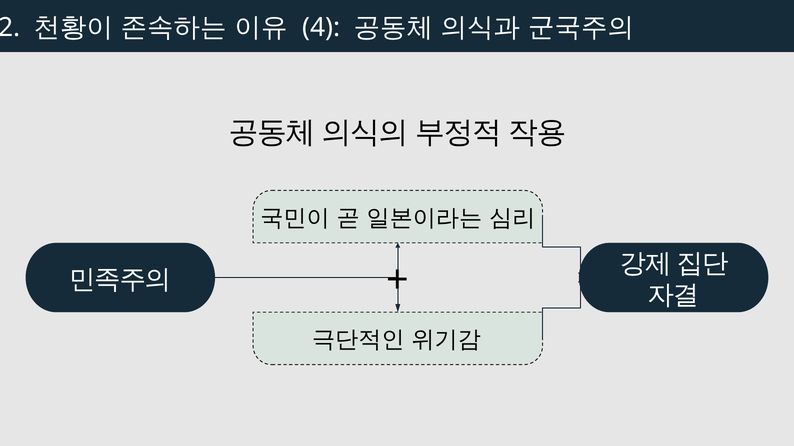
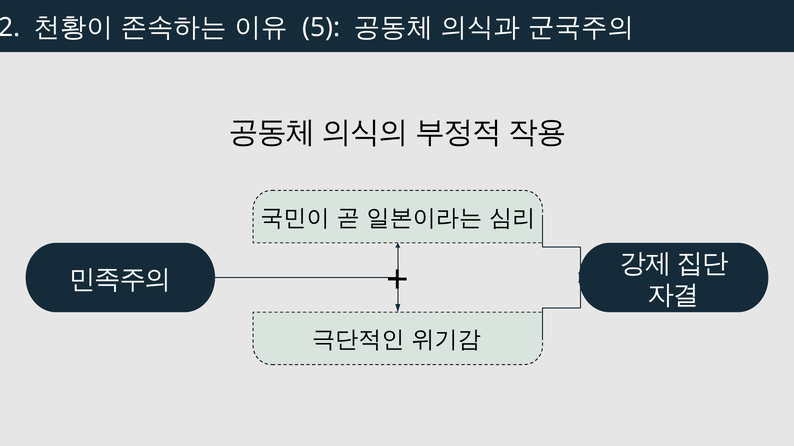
4: 4 -> 5 (321, 28)
